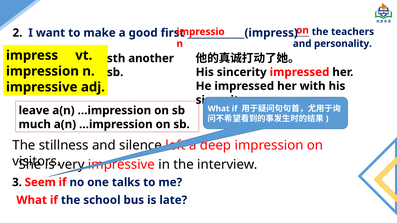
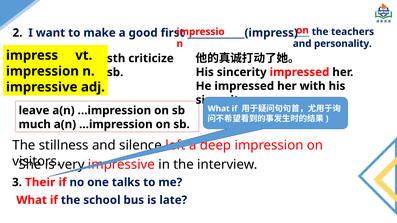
another: another -> criticize (151, 58)
Seem: Seem -> Their (40, 183)
